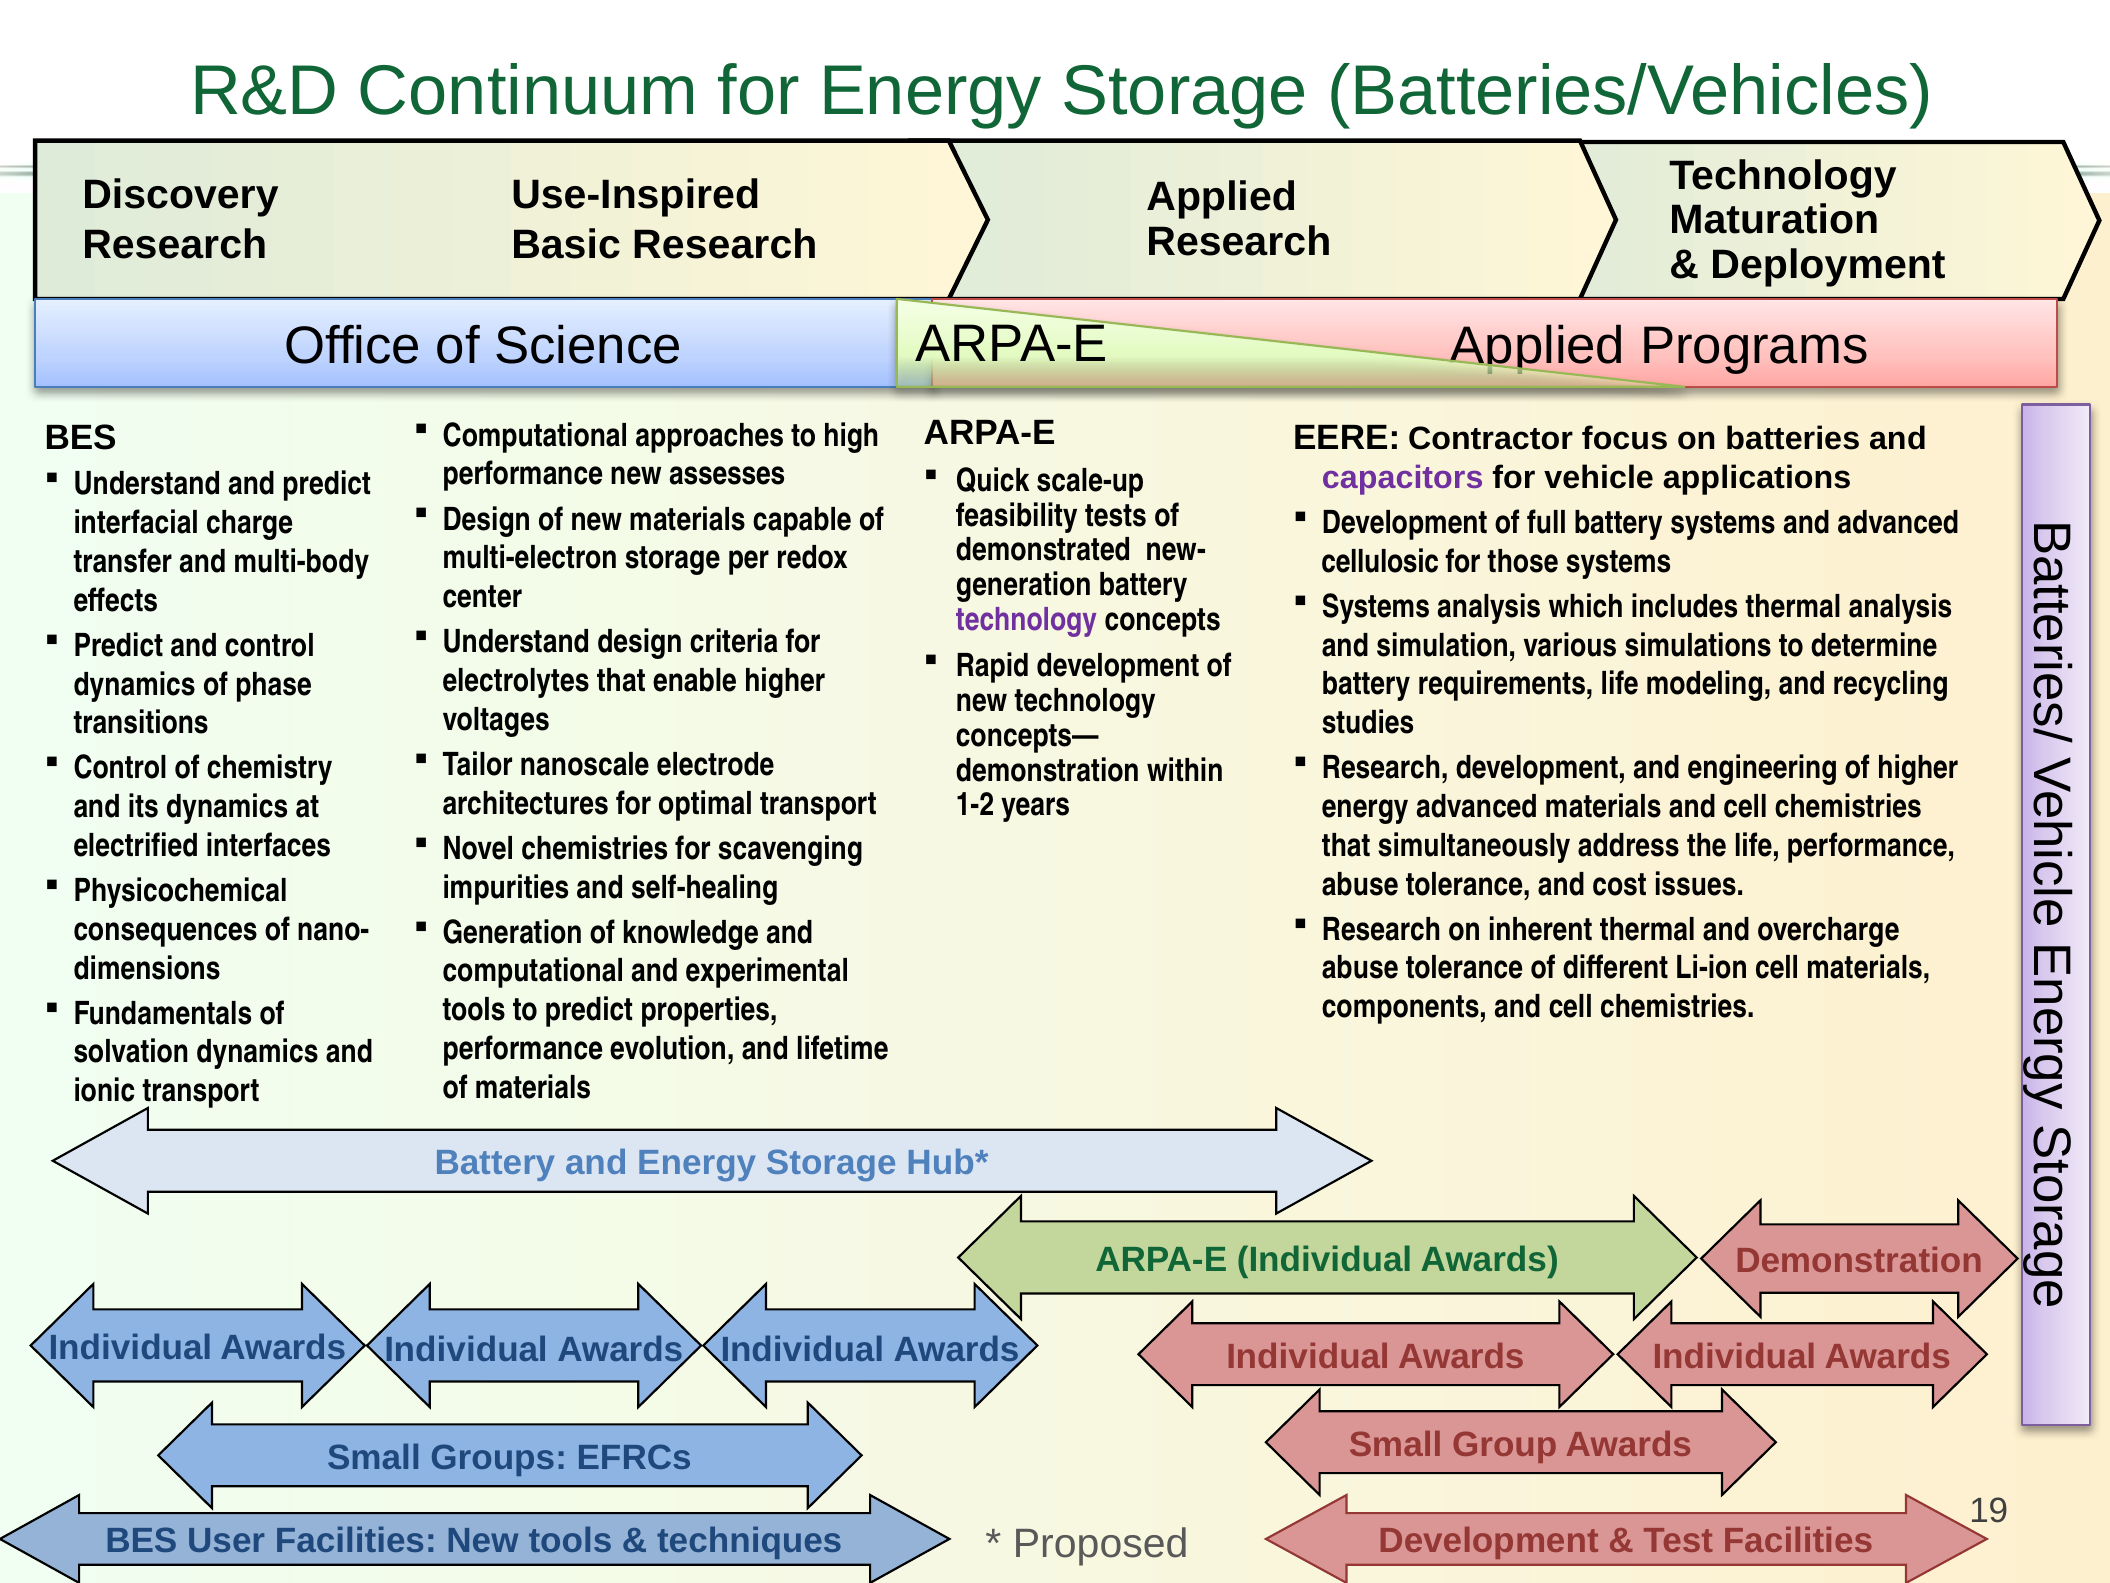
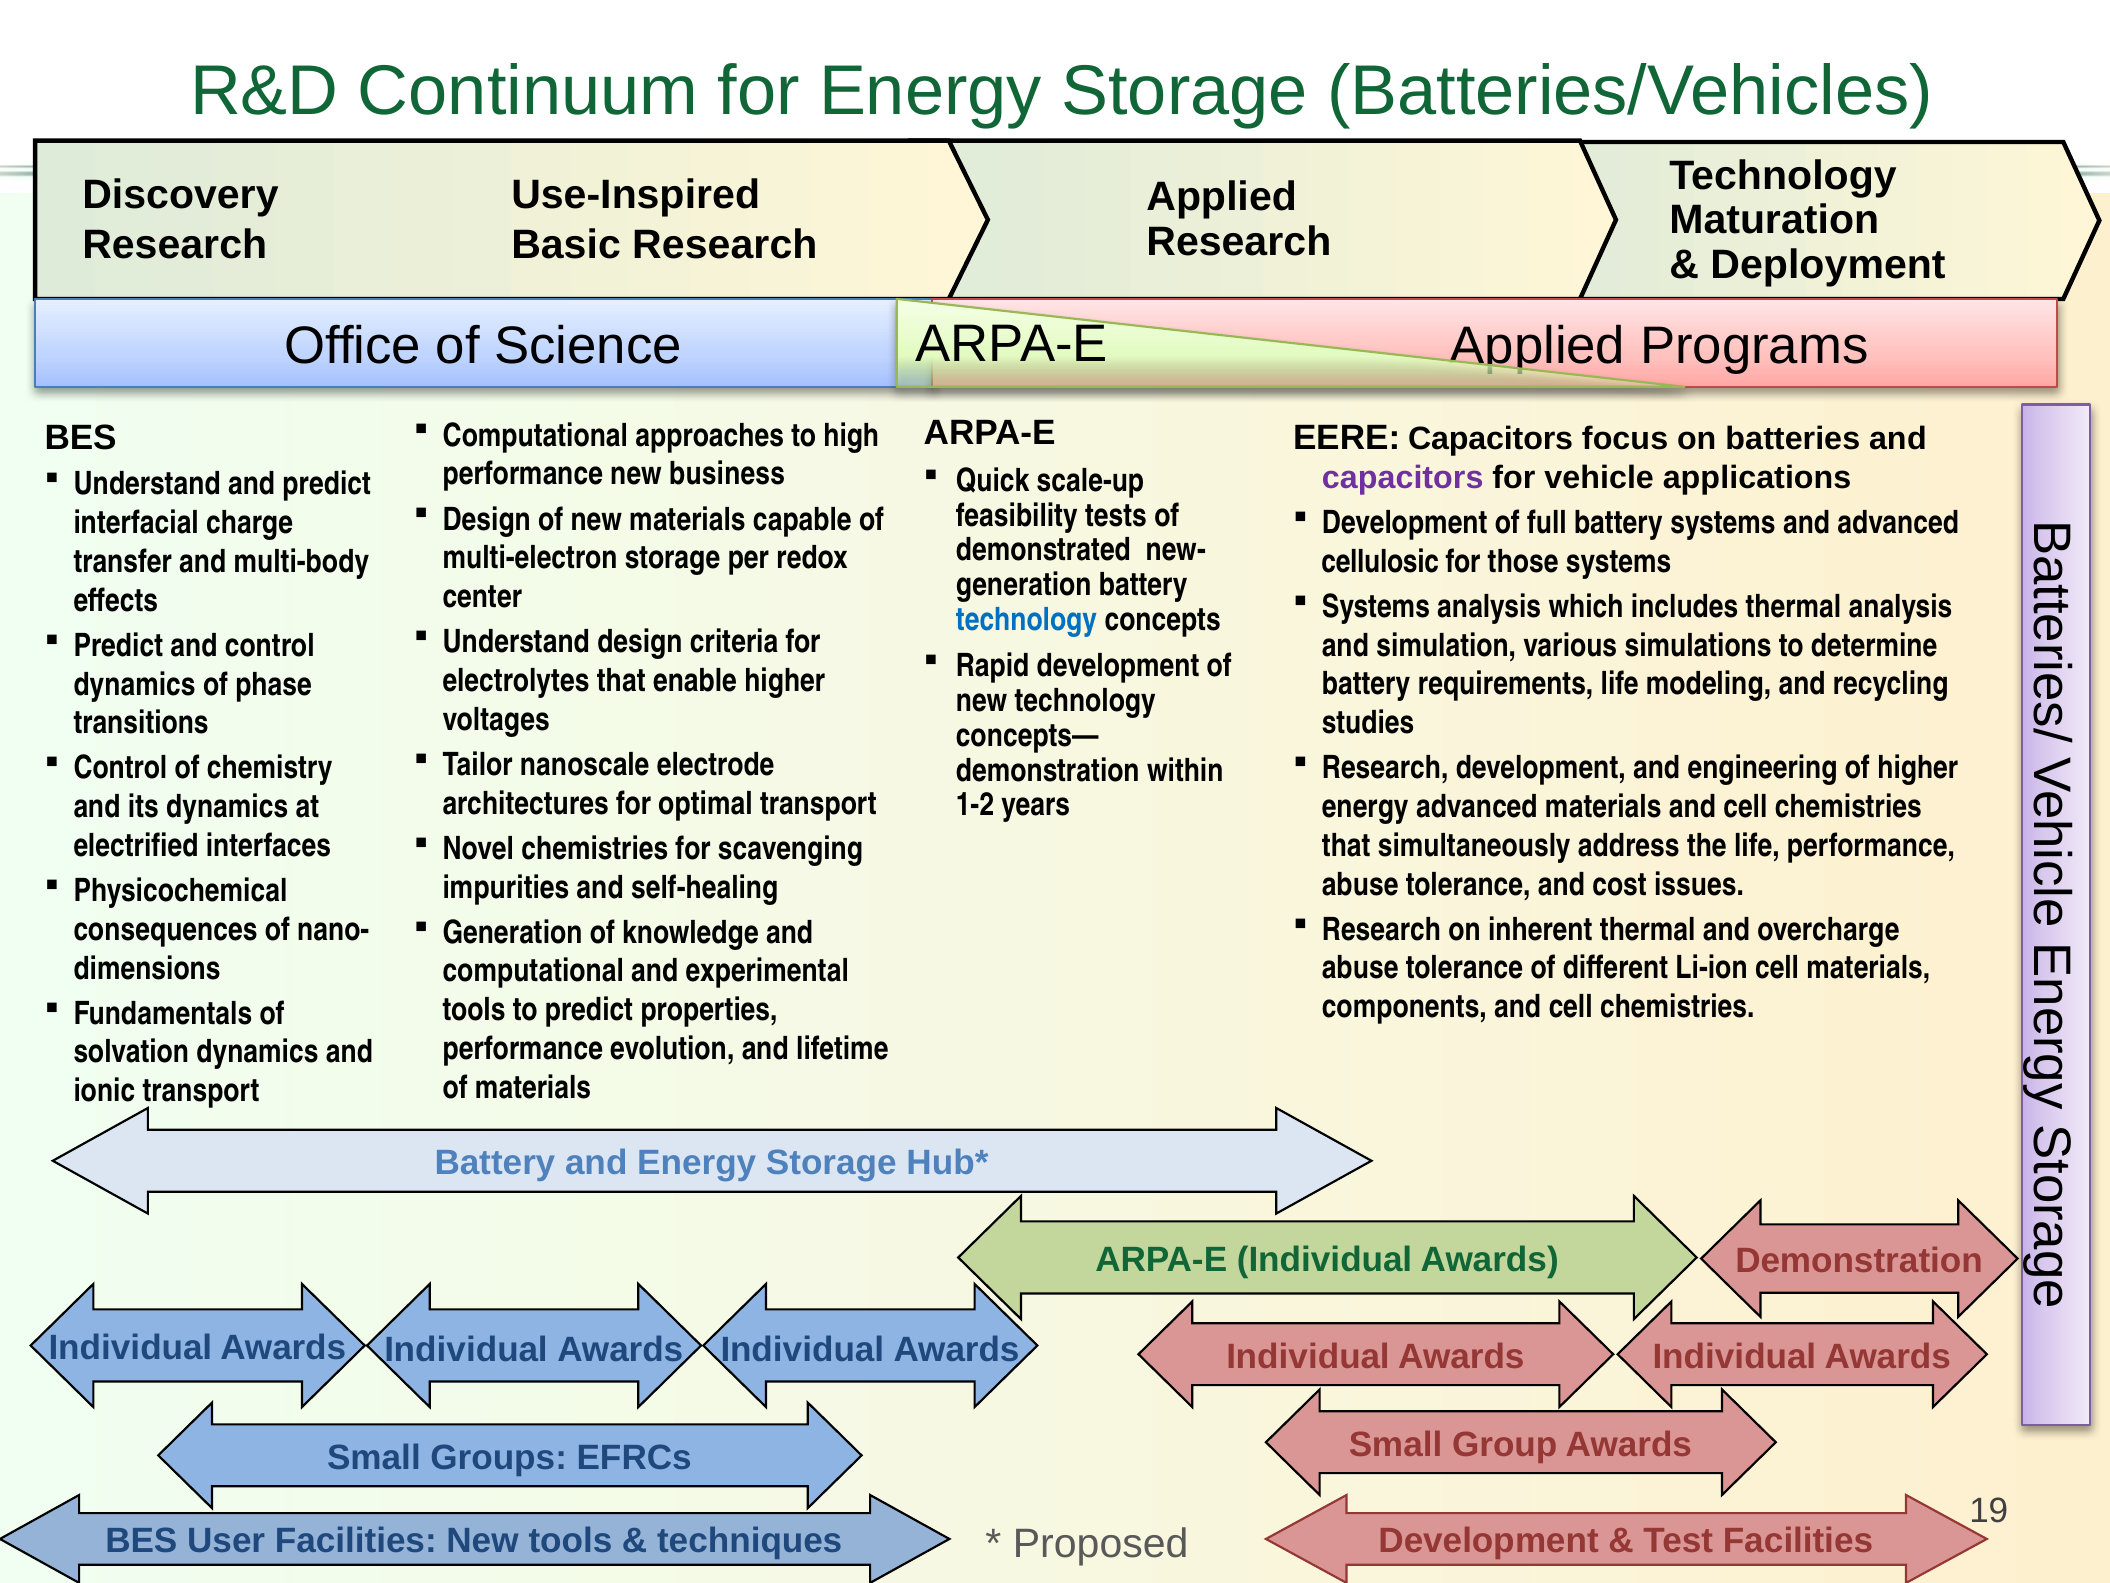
EERE Contractor: Contractor -> Capacitors (1491, 438)
assesses: assesses -> business (727, 474)
technology colour: purple -> blue (1027, 620)
